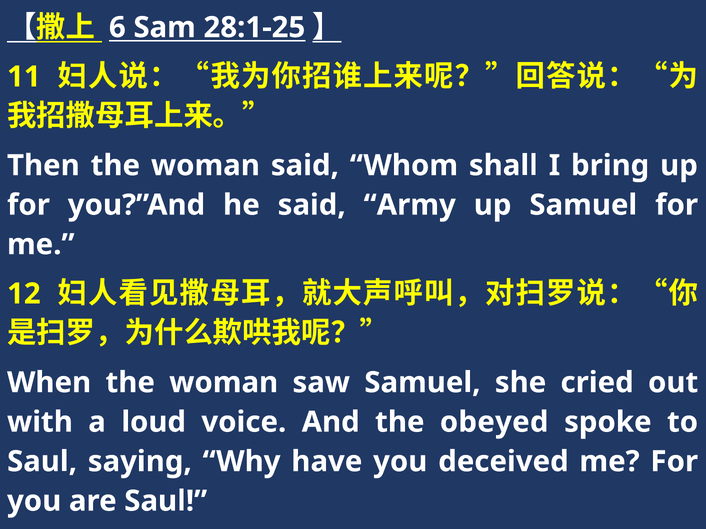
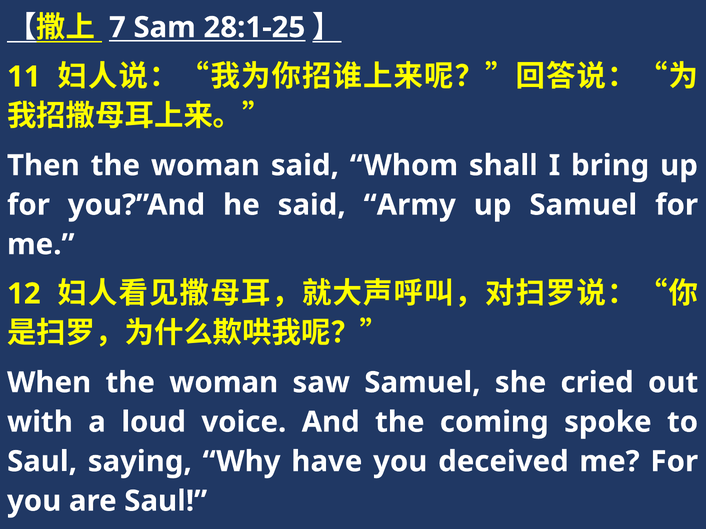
6: 6 -> 7 (117, 27)
obeyed: obeyed -> coming (494, 422)
